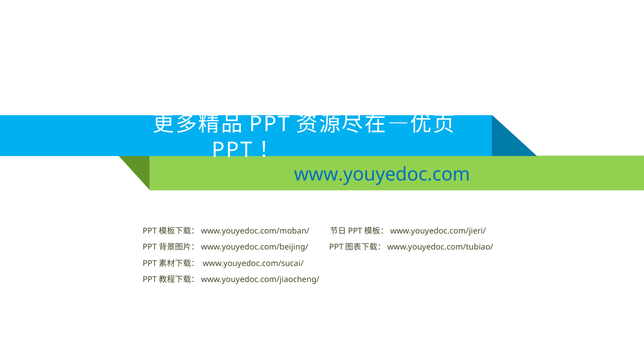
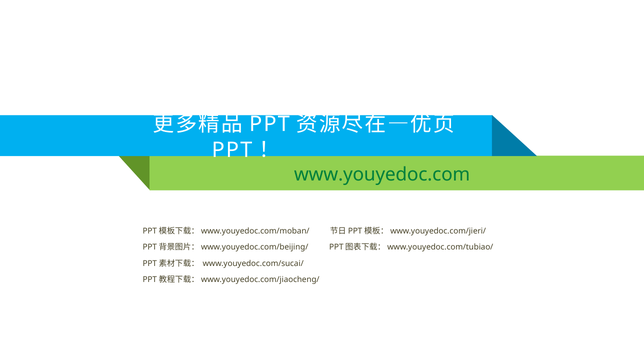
www.youyedoc.com colour: blue -> green (382, 175)
